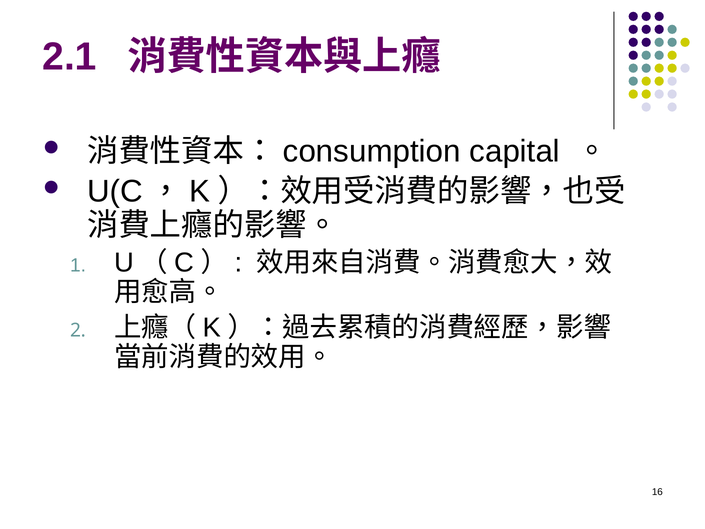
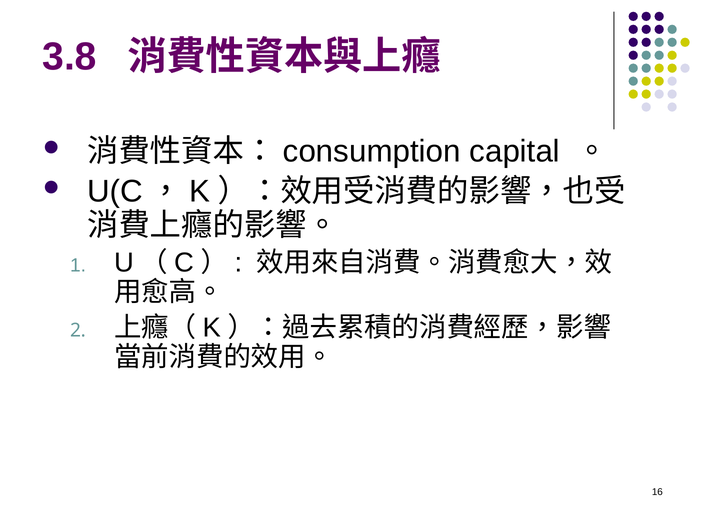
2.1: 2.1 -> 3.8 (69, 57)
